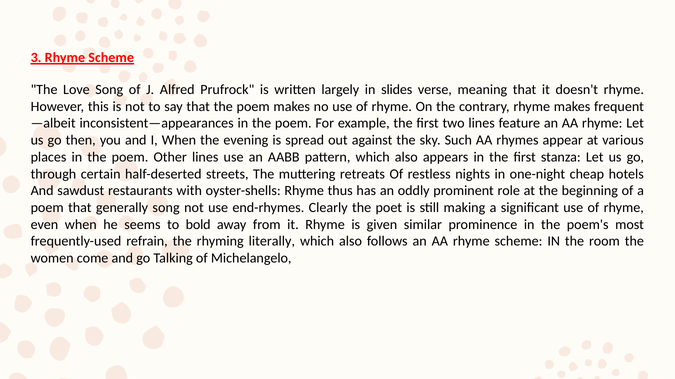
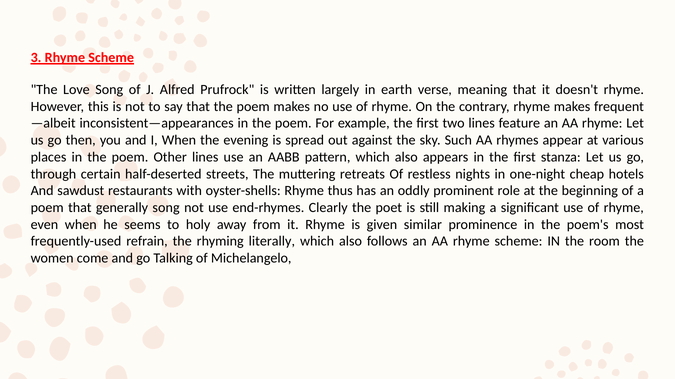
slides: slides -> earth (397, 90)
bold: bold -> holy (198, 225)
